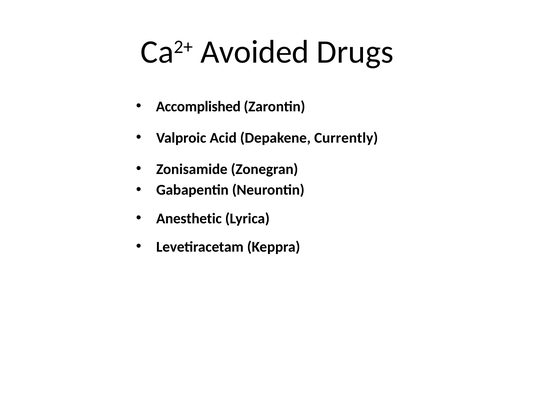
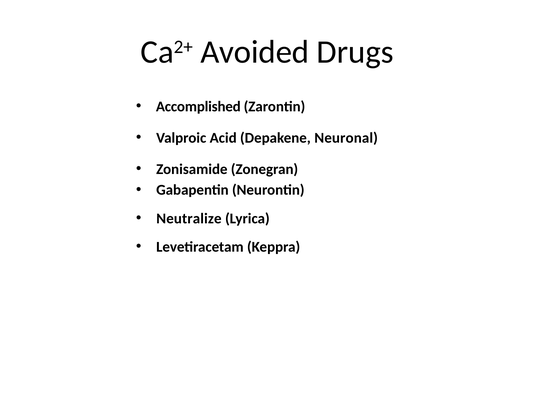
Currently: Currently -> Neuronal (346, 138)
Anesthetic: Anesthetic -> Neutralize (189, 218)
